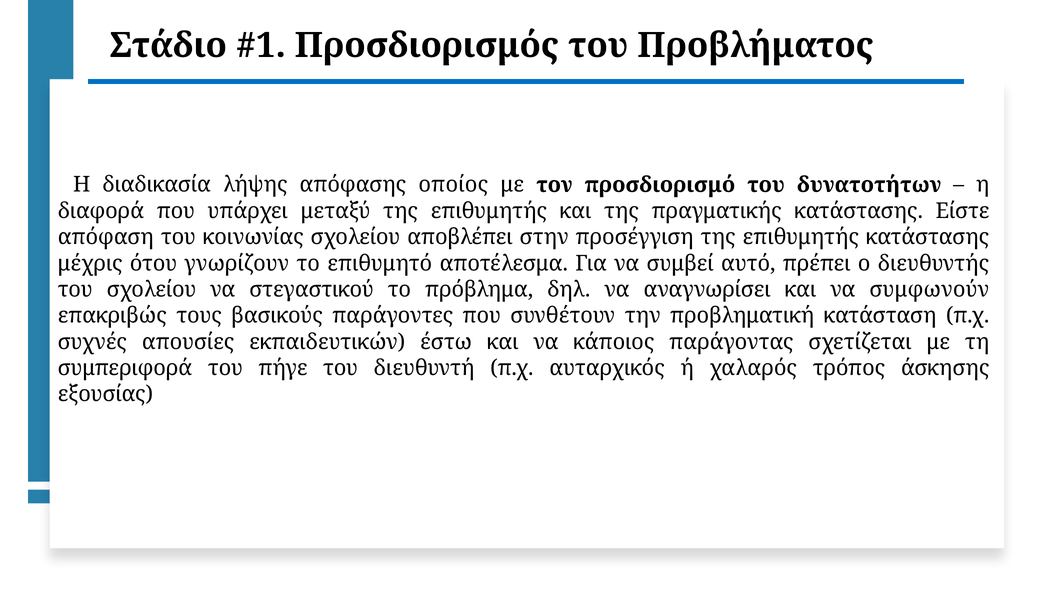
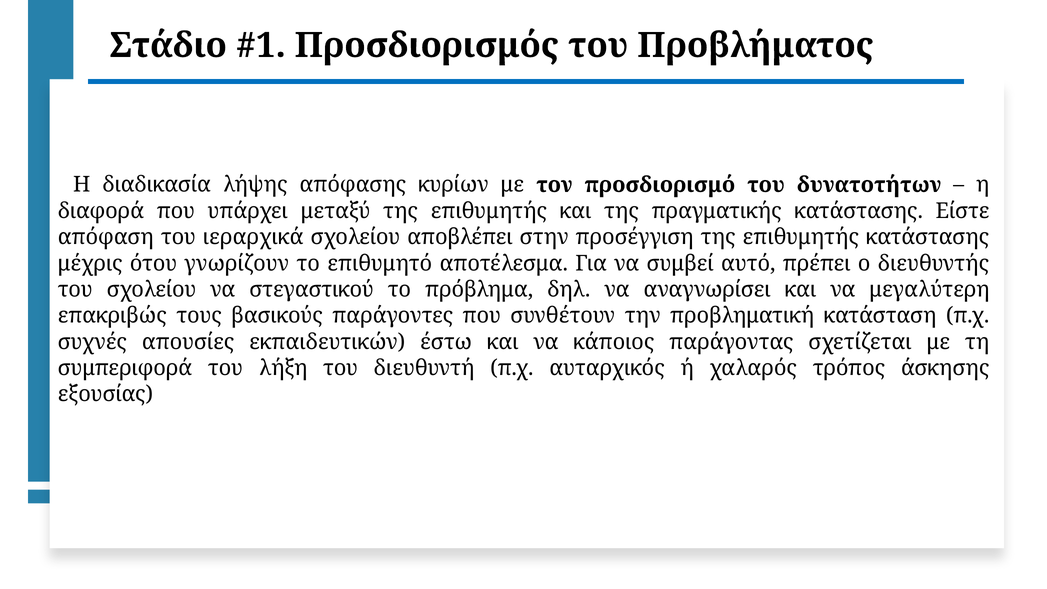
οποίος: οποίος -> κυρίων (453, 185)
κοινωνίας: κοινωνίας -> ιεραρχικά (253, 237)
συμφωνούν: συμφωνούν -> μεγαλύτερη (929, 289)
πήγε: πήγε -> λήξη (283, 368)
